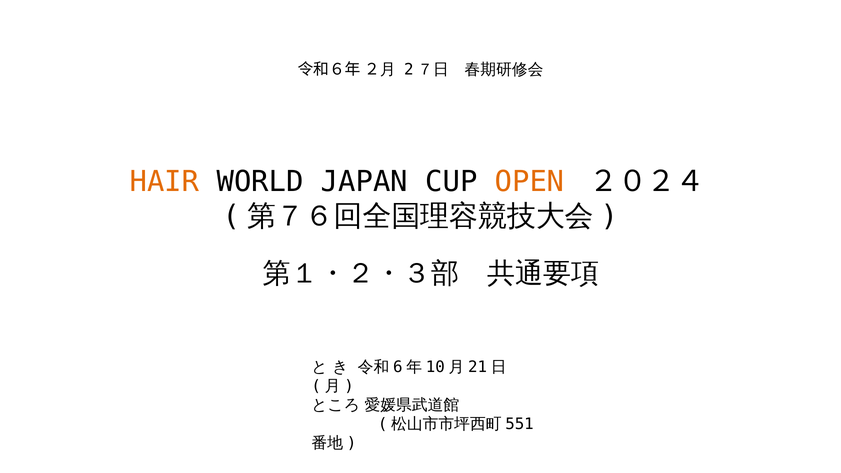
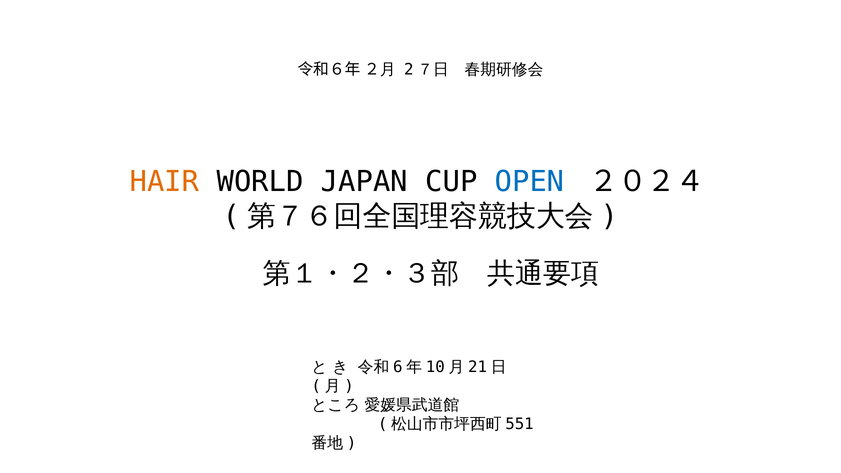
OPEN colour: orange -> blue (530, 182)
